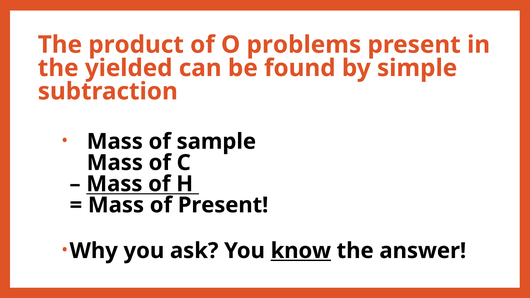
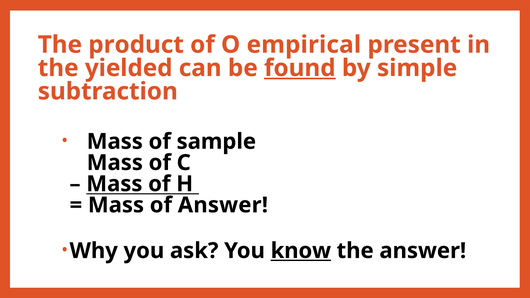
problems: problems -> empirical (304, 45)
found underline: none -> present (300, 68)
of Present: Present -> Answer (223, 205)
